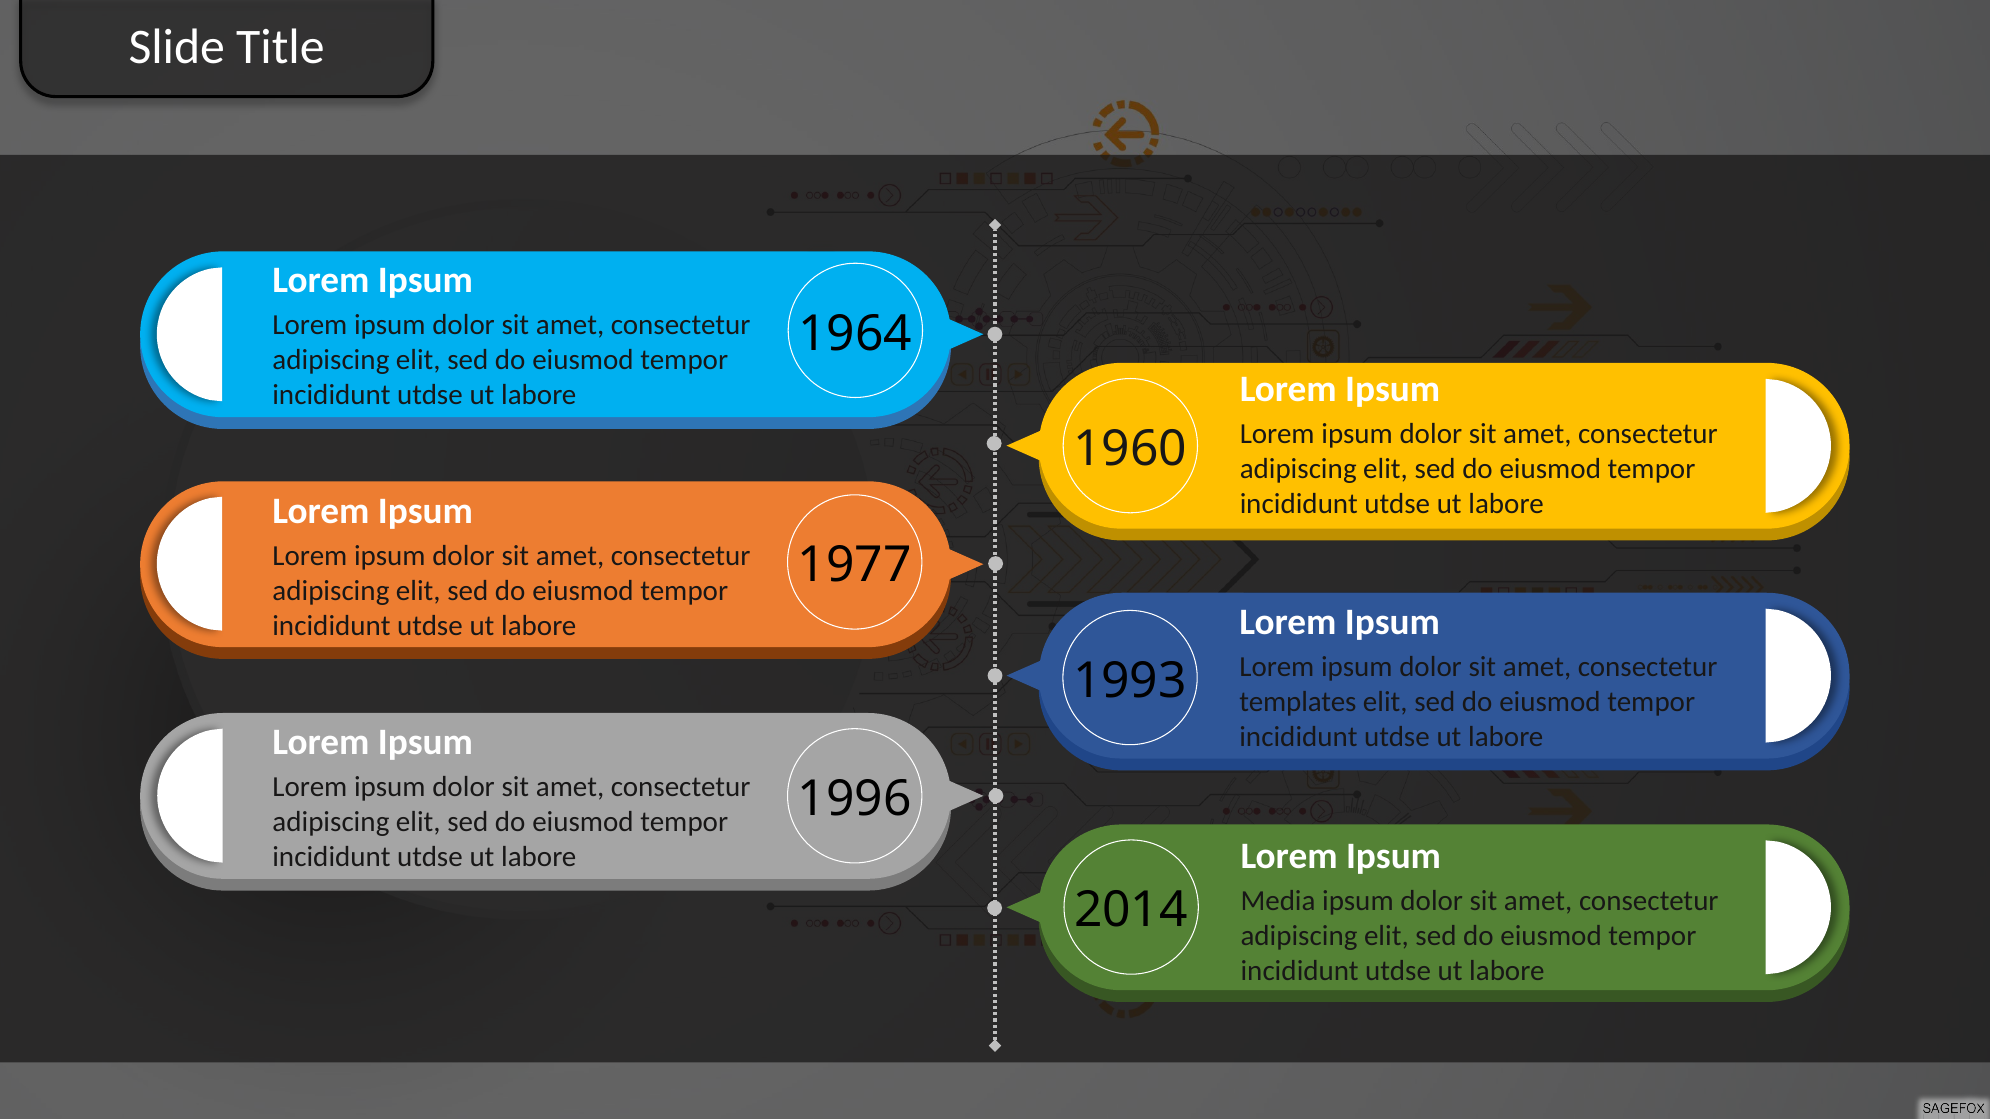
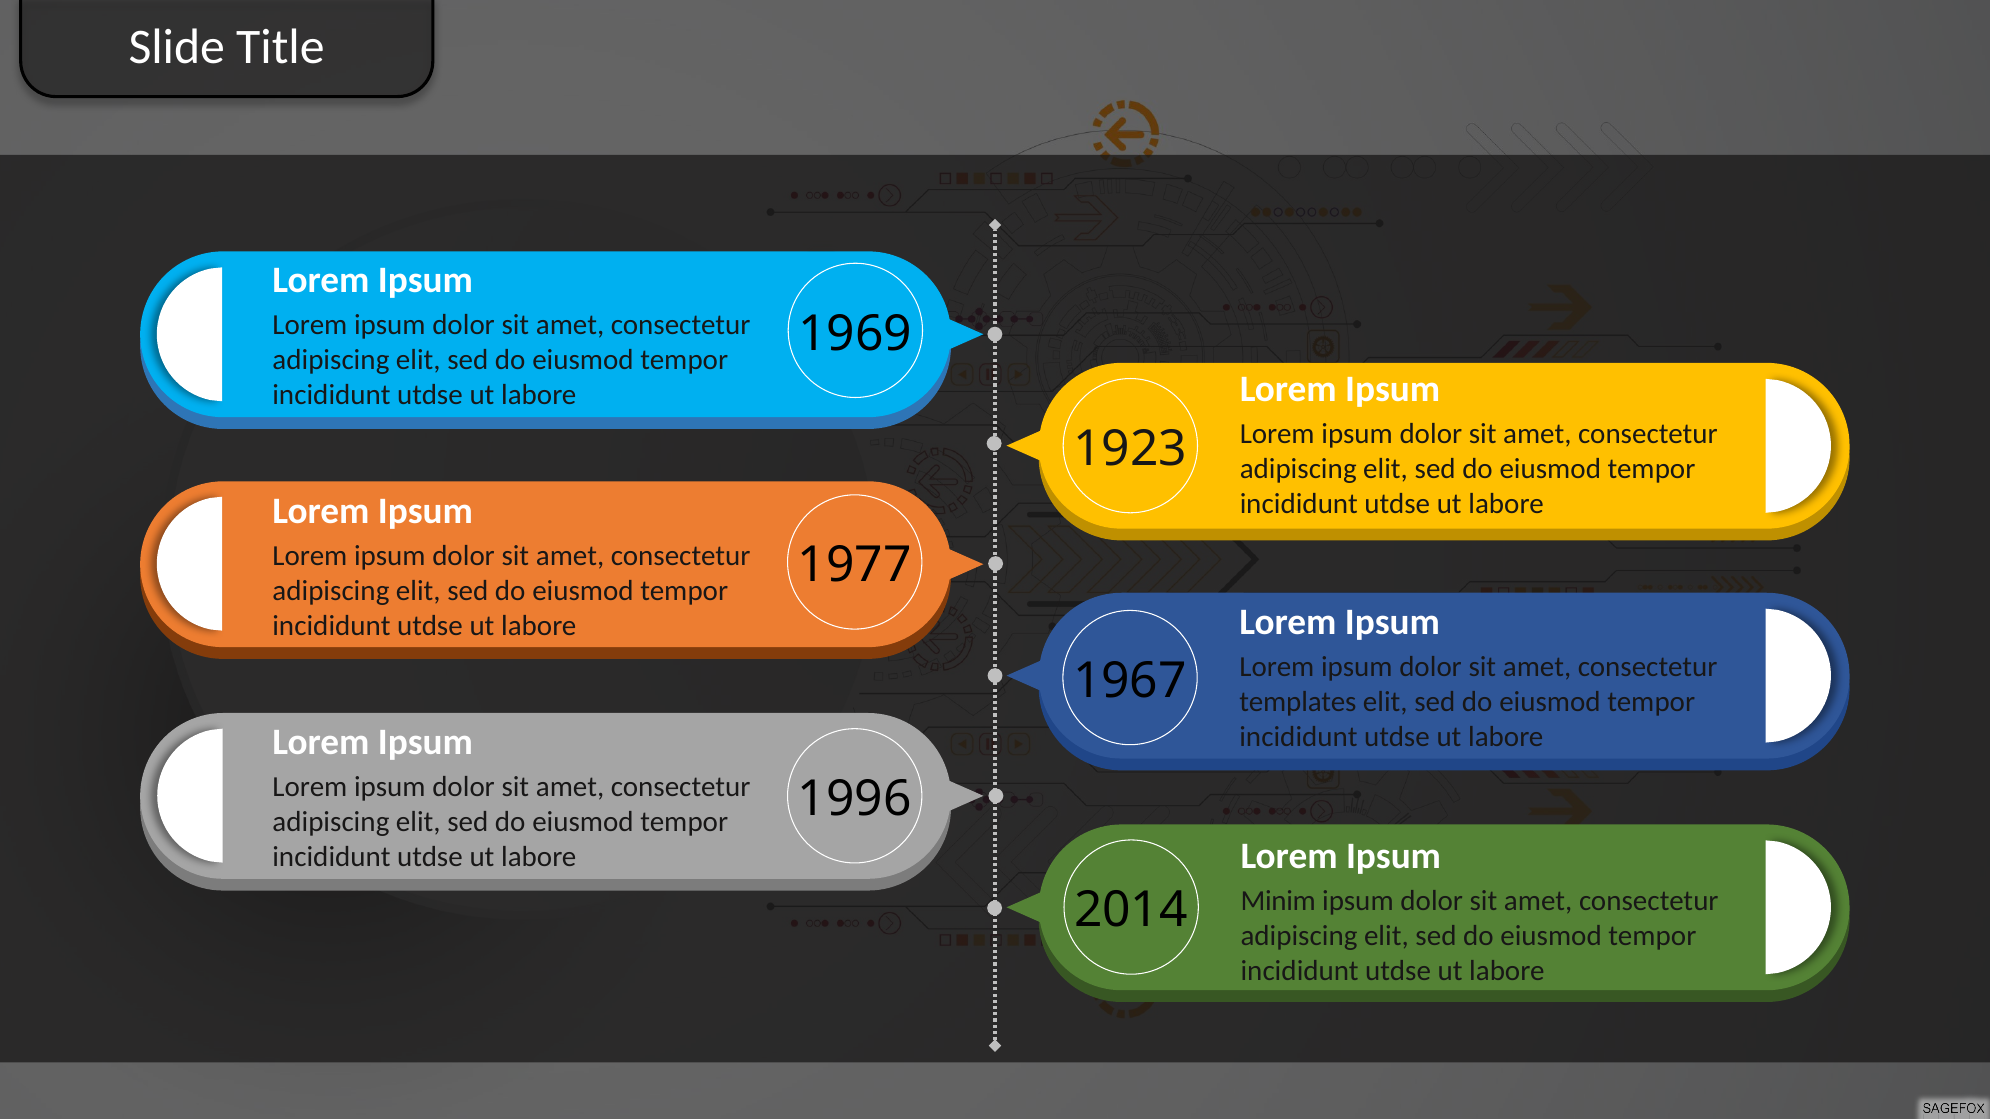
1964: 1964 -> 1969 (855, 334)
1960: 1960 -> 1923 (1130, 449)
1993: 1993 -> 1967 (1130, 681)
Media: Media -> Minim (1278, 901)
